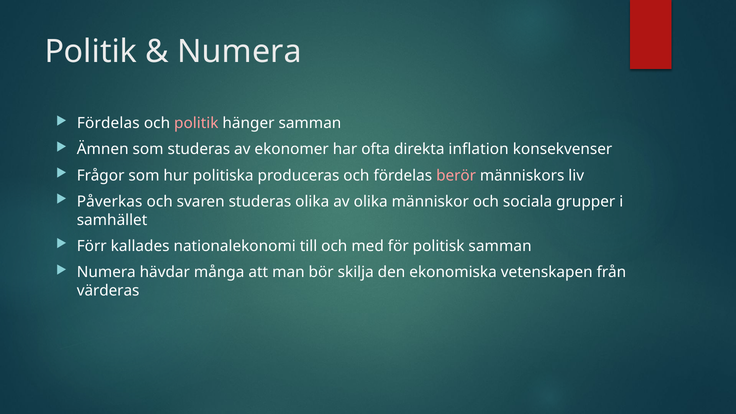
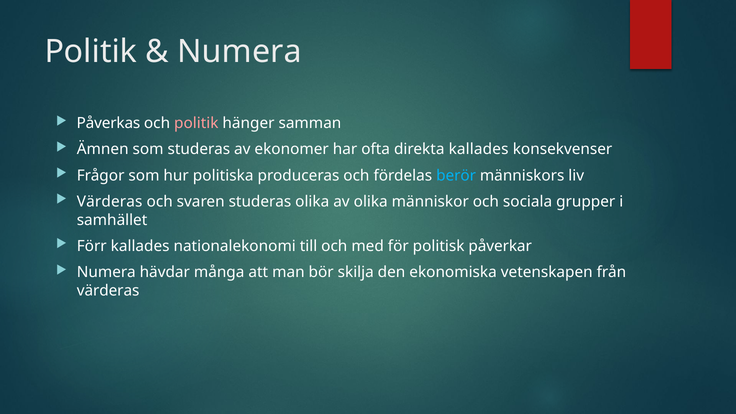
Fördelas: Fördelas -> Påverkas (108, 123)
direkta inflation: inflation -> kallades (479, 149)
berör colour: pink -> light blue (456, 175)
Påverkas: Påverkas -> Värderas (110, 202)
politisk samman: samman -> påverkar (500, 246)
